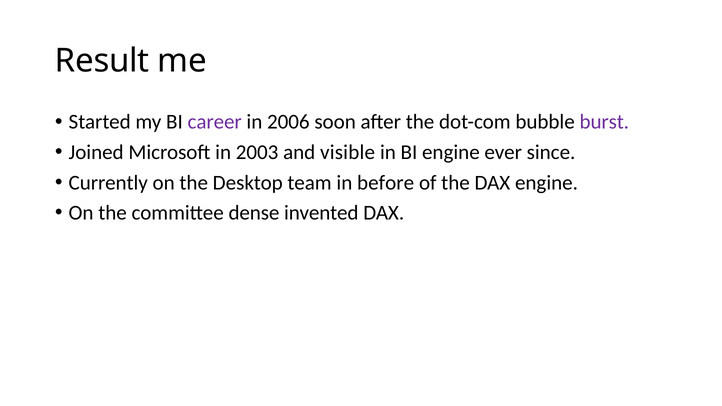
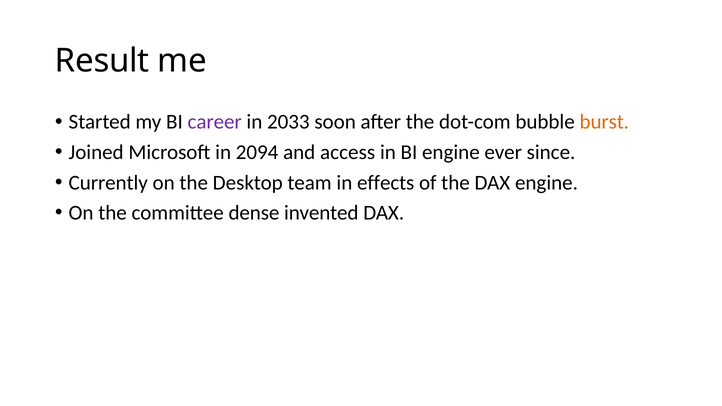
2006: 2006 -> 2033 (288, 122)
burst colour: purple -> orange (604, 122)
2003: 2003 -> 2094 (257, 152)
visible: visible -> access (348, 152)
before: before -> effects (386, 183)
